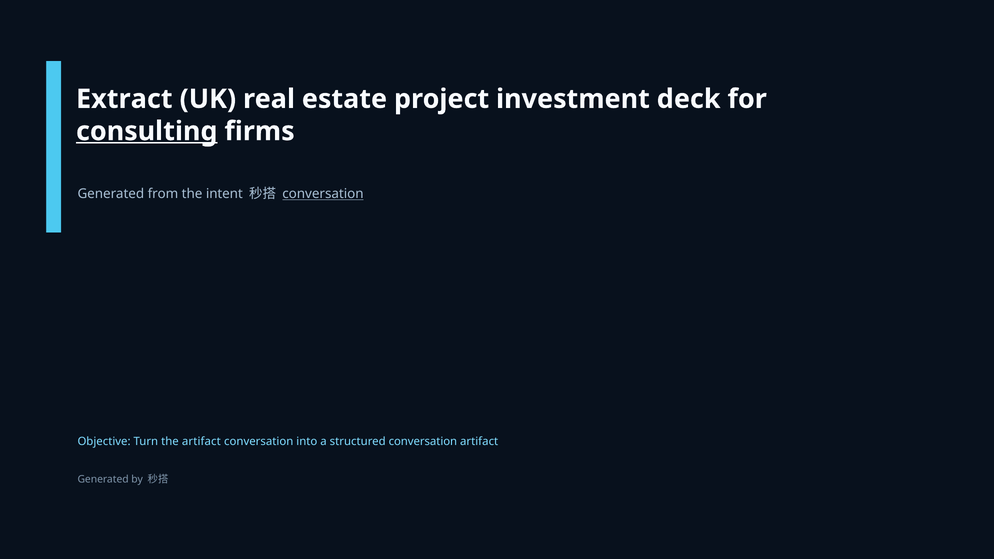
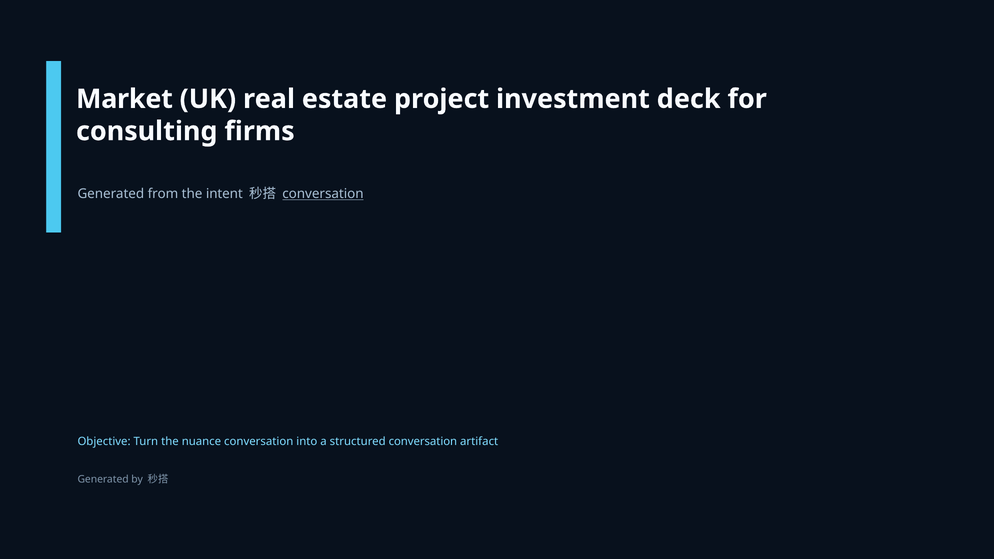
Extract: Extract -> Market (124, 99)
consulting underline: present -> none (147, 131)
the artifact: artifact -> nuance (201, 441)
